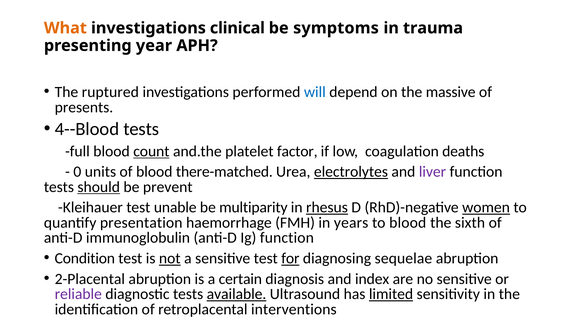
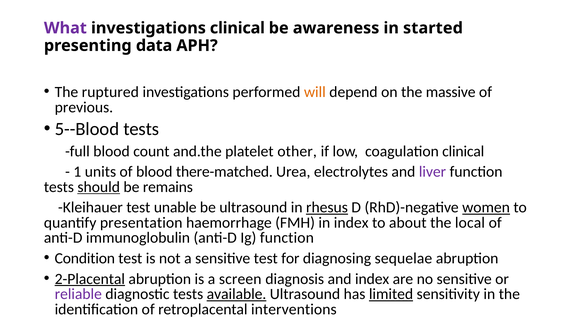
What colour: orange -> purple (65, 28)
symptoms: symptoms -> awareness (336, 28)
trauma: trauma -> started (433, 28)
year: year -> data (154, 46)
will colour: blue -> orange (315, 92)
presents: presents -> previous (84, 107)
4--Blood: 4--Blood -> 5--Blood (87, 129)
count underline: present -> none (151, 151)
factor: factor -> other (297, 151)
coagulation deaths: deaths -> clinical (463, 151)
0: 0 -> 1 (77, 172)
electrolytes underline: present -> none (351, 172)
prevent: prevent -> remains (168, 187)
be multiparity: multiparity -> ultrasound (253, 208)
in years: years -> index (351, 223)
to blood: blood -> about (408, 223)
sixth: sixth -> local (470, 223)
not underline: present -> none (170, 258)
for underline: present -> none (290, 258)
2-Placental underline: none -> present (90, 279)
certain: certain -> screen (240, 279)
